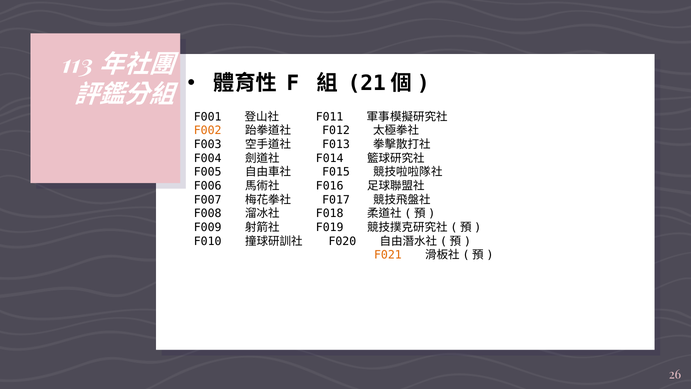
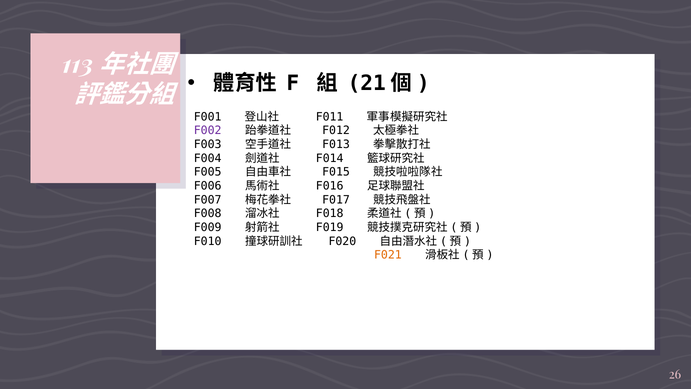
F002 colour: orange -> purple (208, 131)
